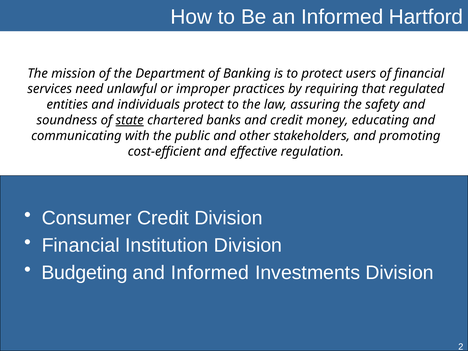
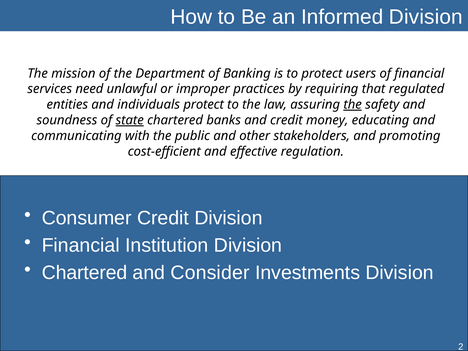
Informed Hartford: Hartford -> Division (426, 17)
the underline: none -> present (353, 105)
Budgeting: Budgeting -> Chartered (85, 273)
and Informed: Informed -> Consider (210, 273)
